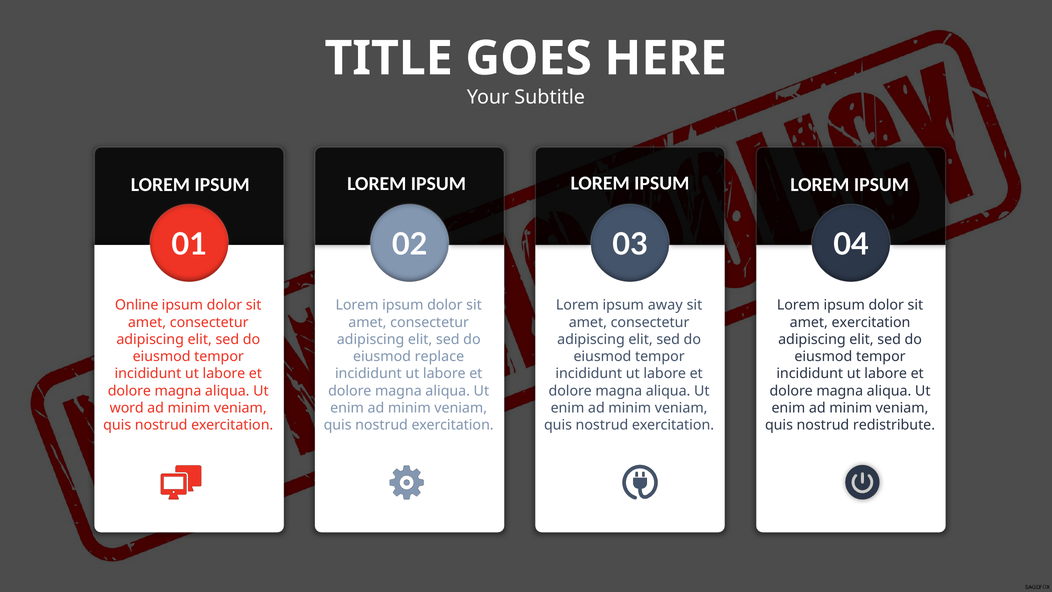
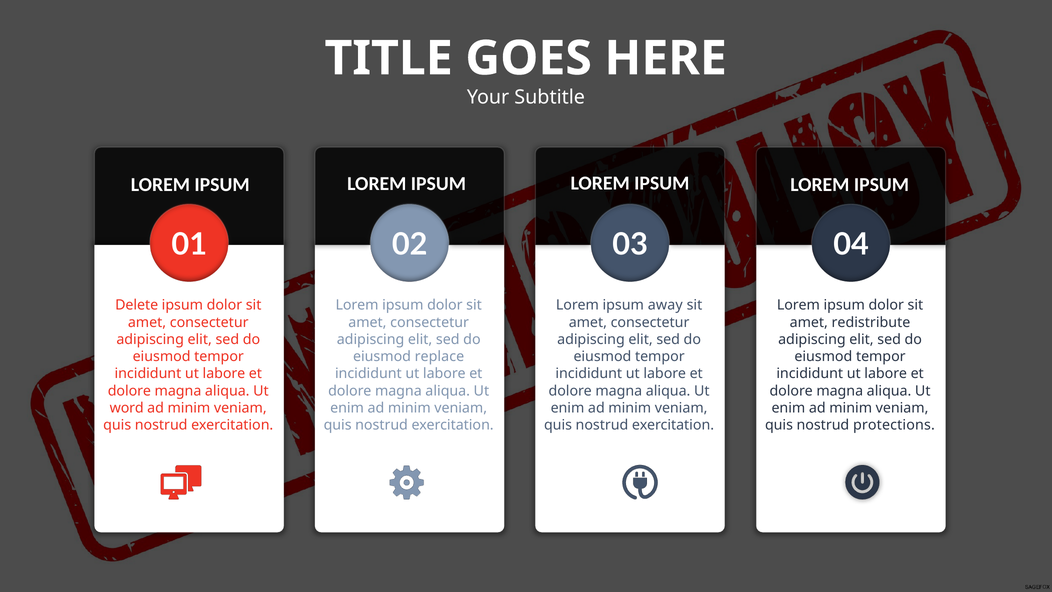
Online: Online -> Delete (137, 305)
amet exercitation: exercitation -> redistribute (871, 322)
redistribute: redistribute -> protections (894, 425)
